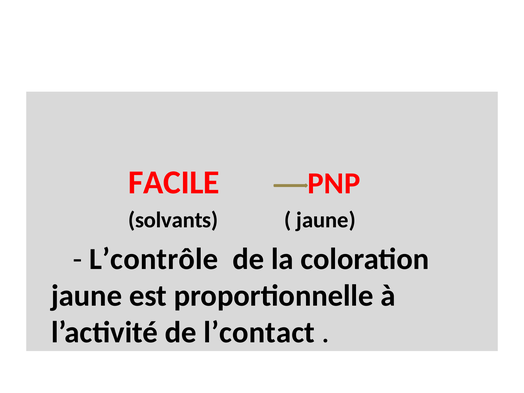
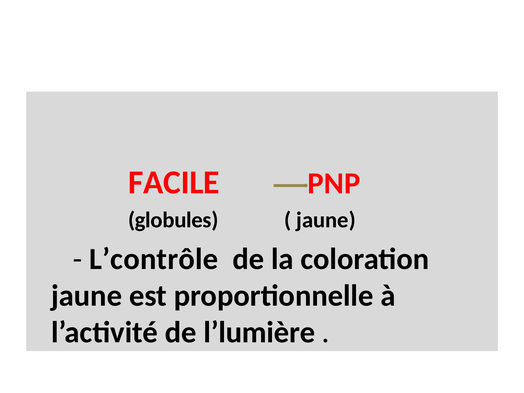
solvants: solvants -> globules (173, 220)
l’contact: l’contact -> l’lumière (259, 332)
